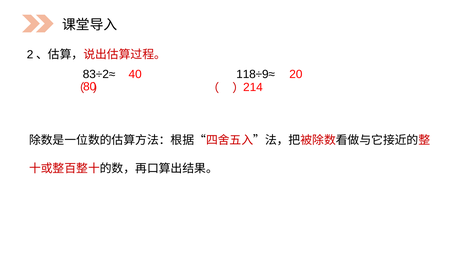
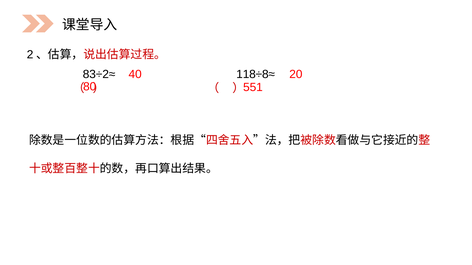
118÷9≈: 118÷9≈ -> 118÷8≈ (256, 74)
214: 214 -> 551 (253, 88)
